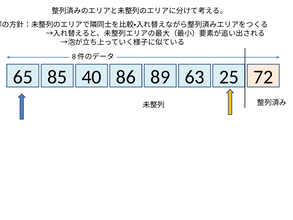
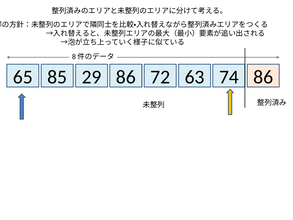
40: 40 -> 29 (92, 77)
89: 89 -> 72 (160, 77)
25: 25 -> 74 (229, 77)
86 72: 72 -> 86 (263, 77)
